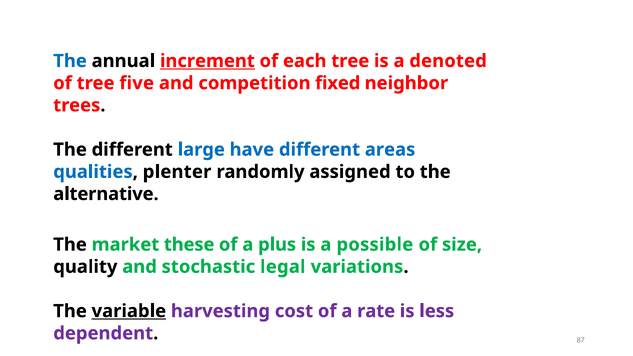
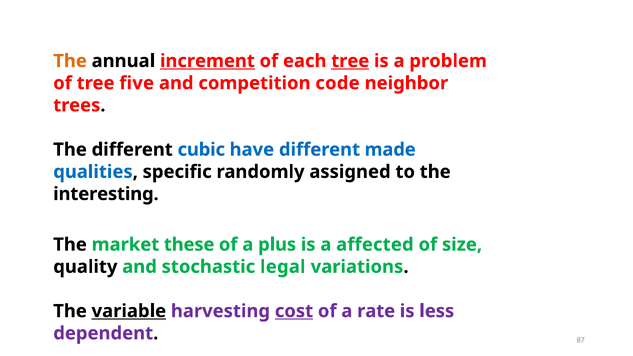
The colour: blue -> orange (70, 61)
tree underline: none -> present (350, 61)
denoted: denoted -> problem (448, 61)
fixed: fixed -> code (337, 83)
large: large -> cubic (201, 150)
areas: areas -> made (390, 150)
plenter: plenter -> specific (177, 172)
alternative: alternative -> interesting (106, 194)
possible: possible -> affected (375, 245)
cost underline: none -> present (294, 311)
